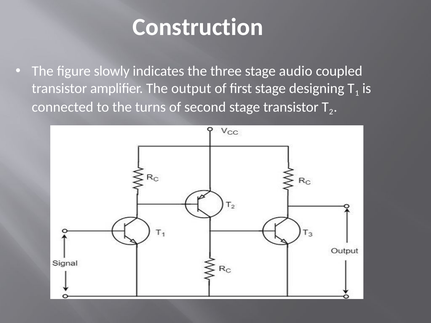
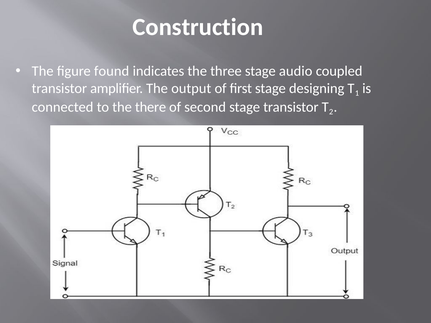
slowly: slowly -> found (112, 71)
turns: turns -> there (151, 107)
